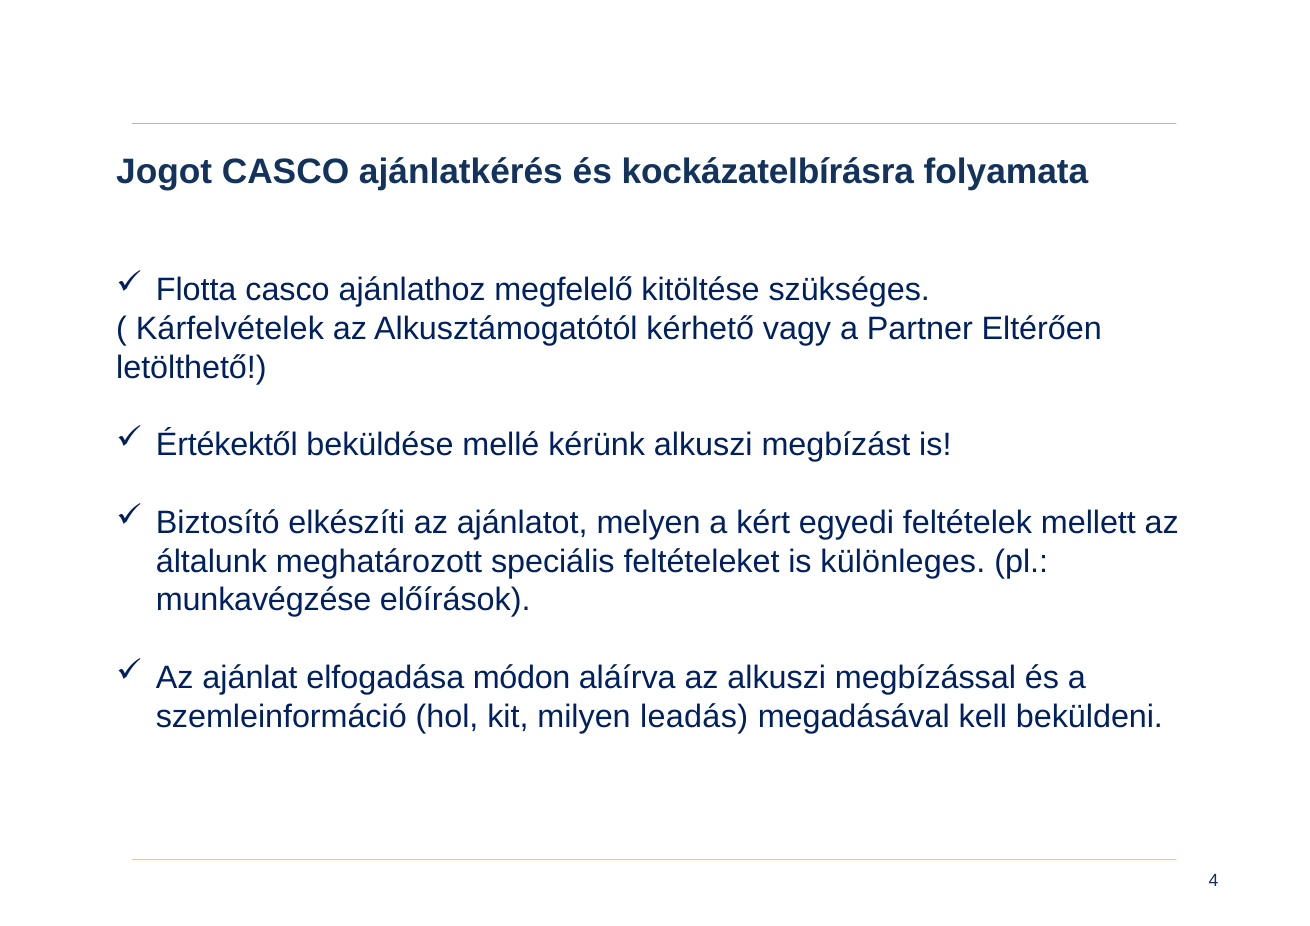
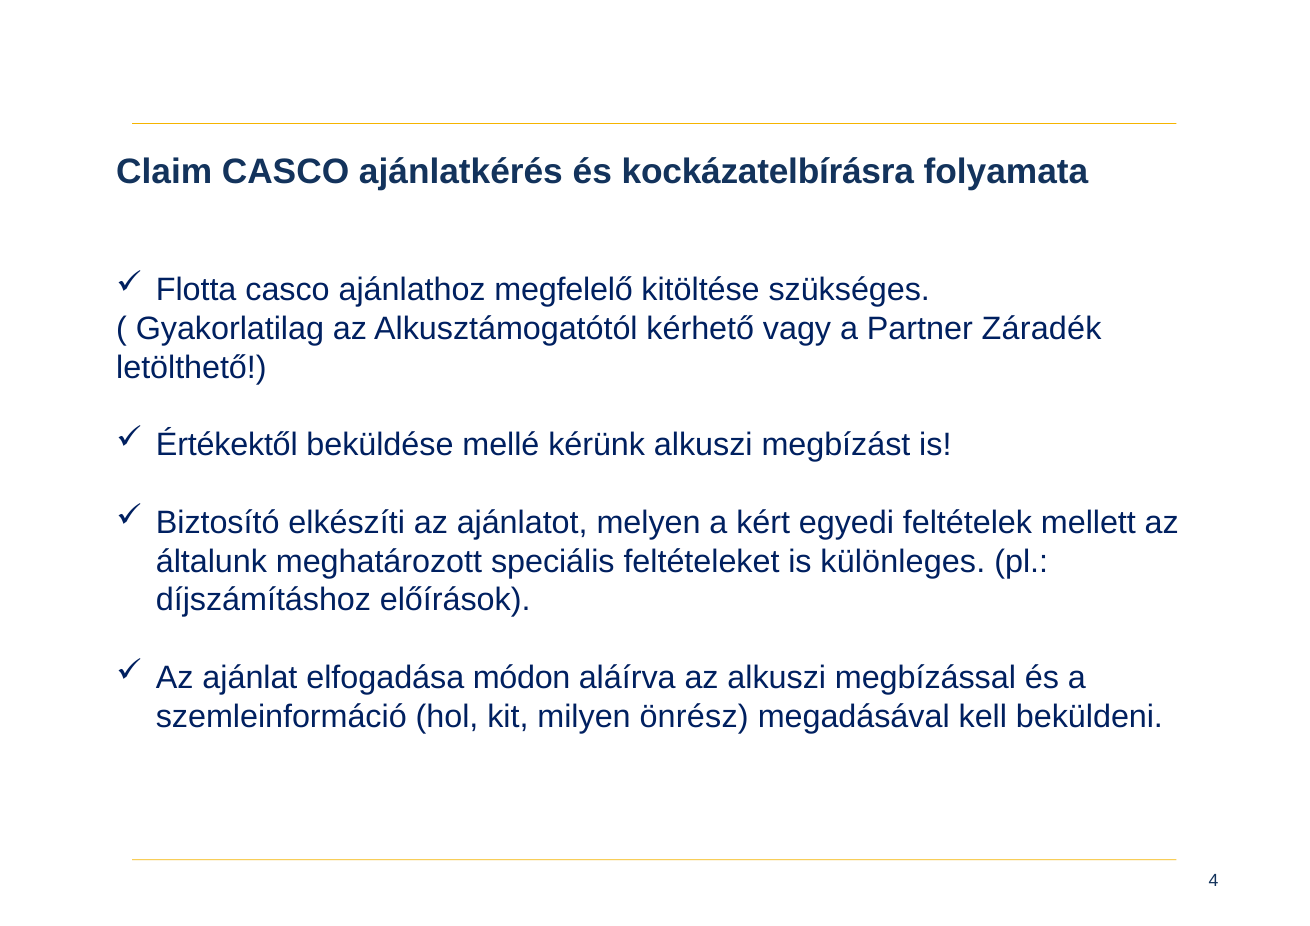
Jogot: Jogot -> Claim (164, 172)
Kárfelvételek: Kárfelvételek -> Gyakorlatilag (230, 329)
Eltérően: Eltérően -> Záradék (1042, 329)
munkavégzése: munkavégzése -> díjszámításhoz (264, 600)
leadás: leadás -> önrész (694, 717)
